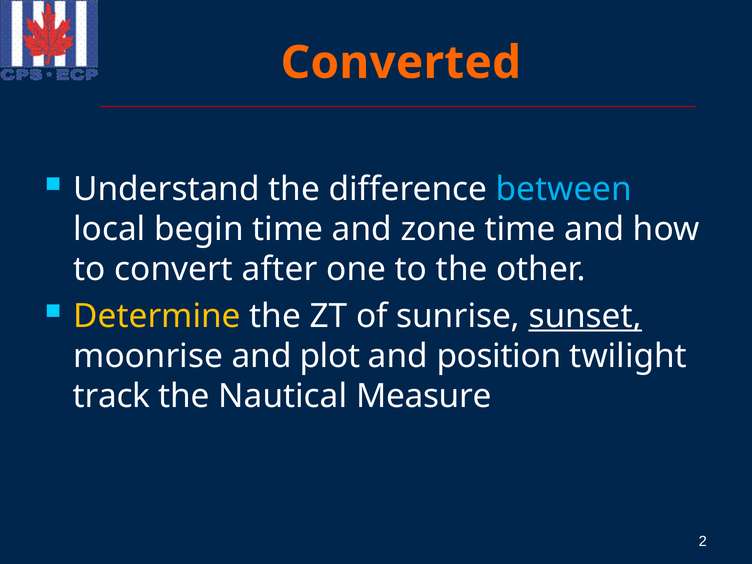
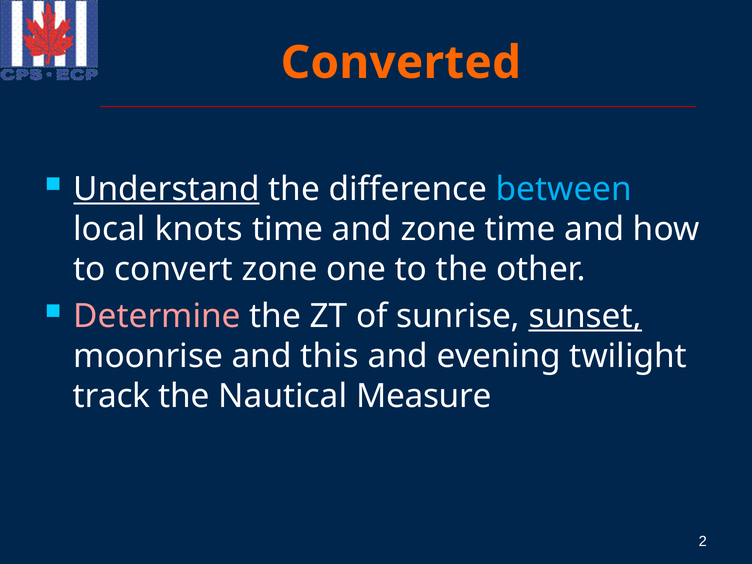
Understand underline: none -> present (166, 189)
begin: begin -> knots (199, 229)
convert after: after -> zone (280, 269)
Determine colour: yellow -> pink (157, 316)
plot: plot -> this (330, 356)
position: position -> evening (499, 356)
